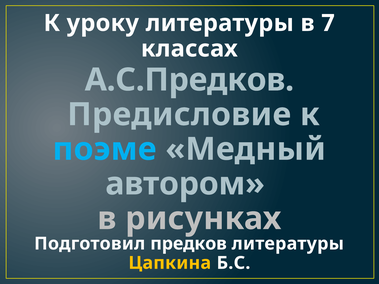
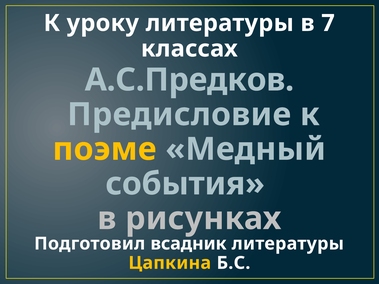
поэме colour: light blue -> yellow (105, 149)
автором: автором -> события (185, 184)
предков: предков -> всадник (188, 244)
